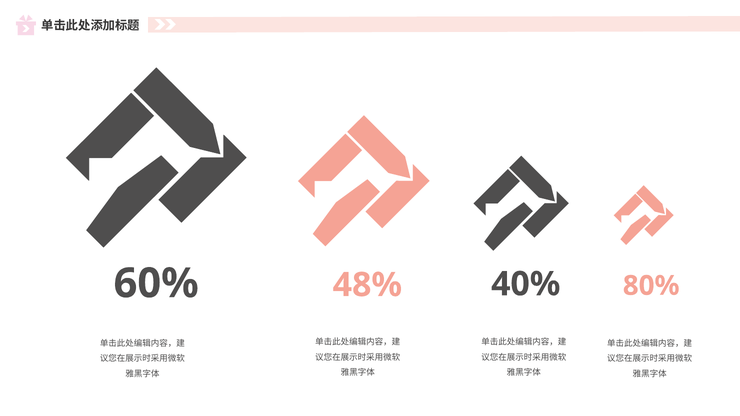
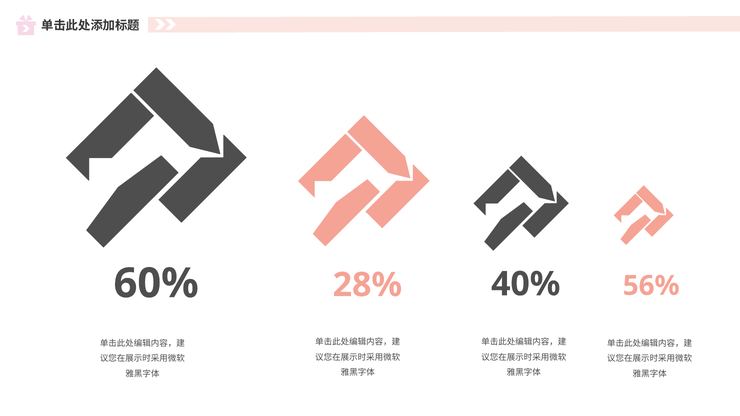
48%: 48% -> 28% (367, 285)
80%: 80% -> 56% (651, 286)
